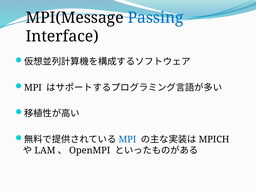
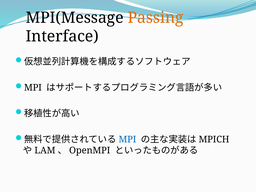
Passing colour: blue -> orange (156, 18)
